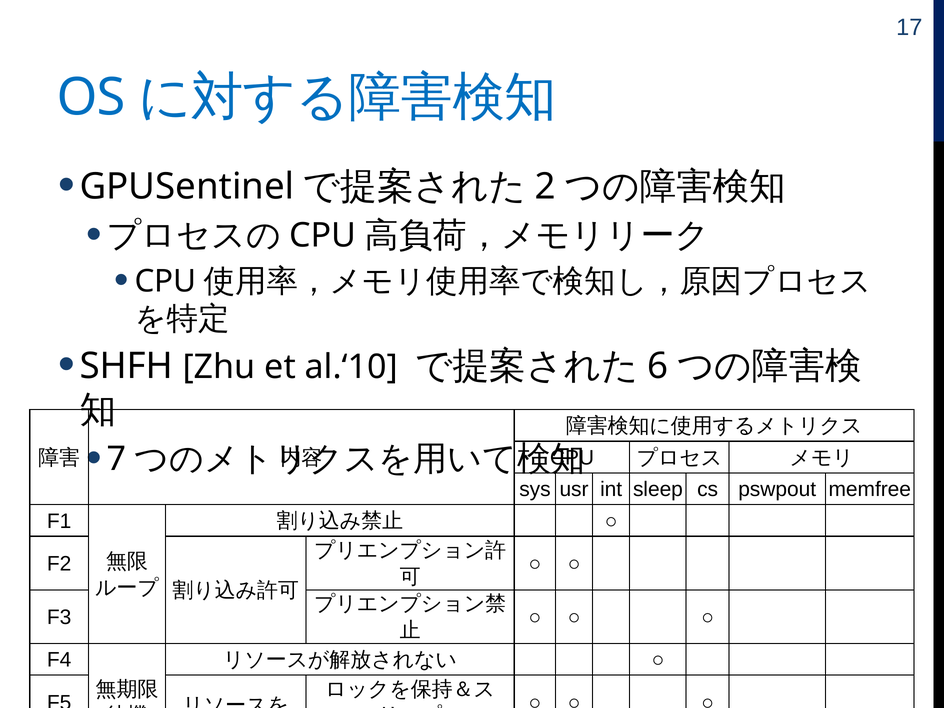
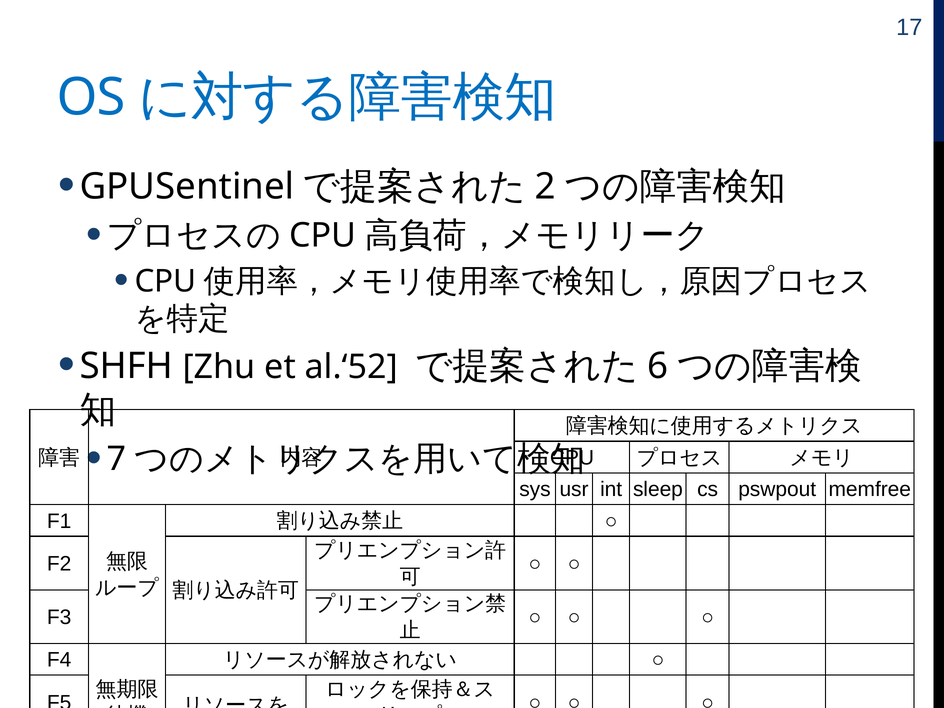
al.‘10: al.‘10 -> al.‘52 (351, 367)
